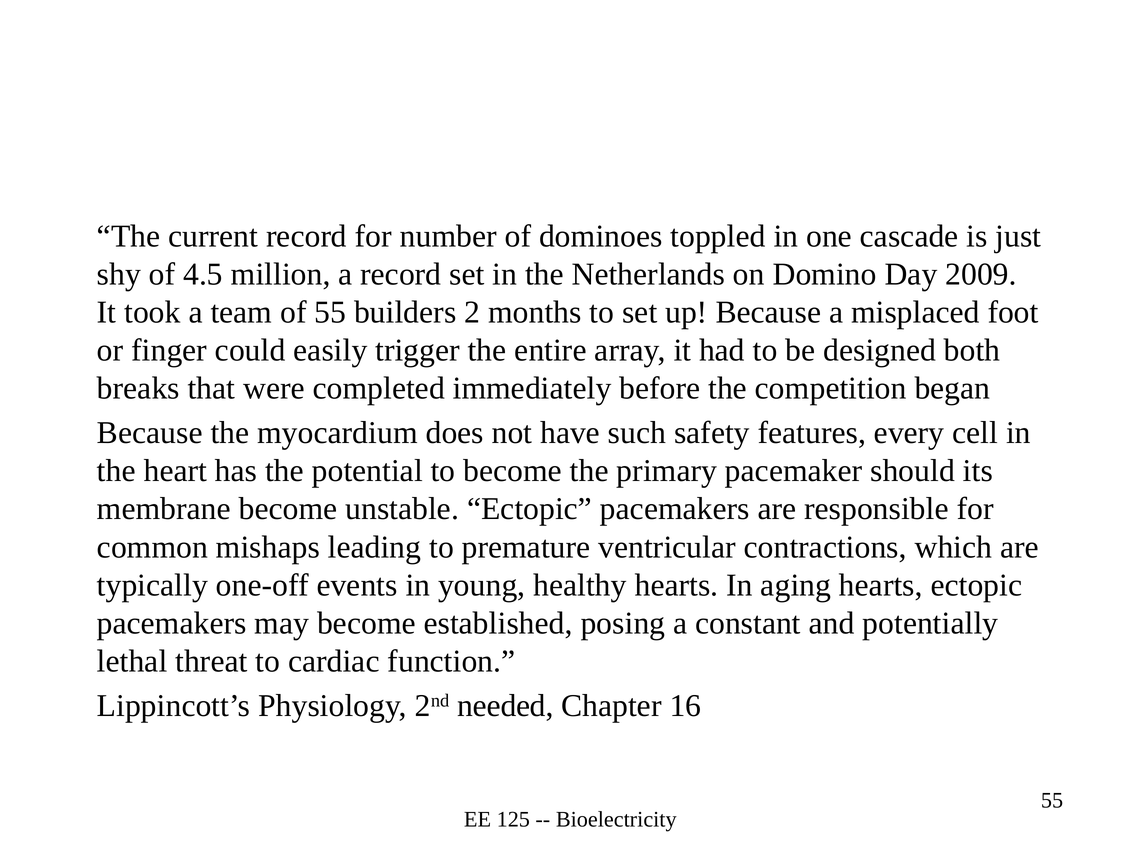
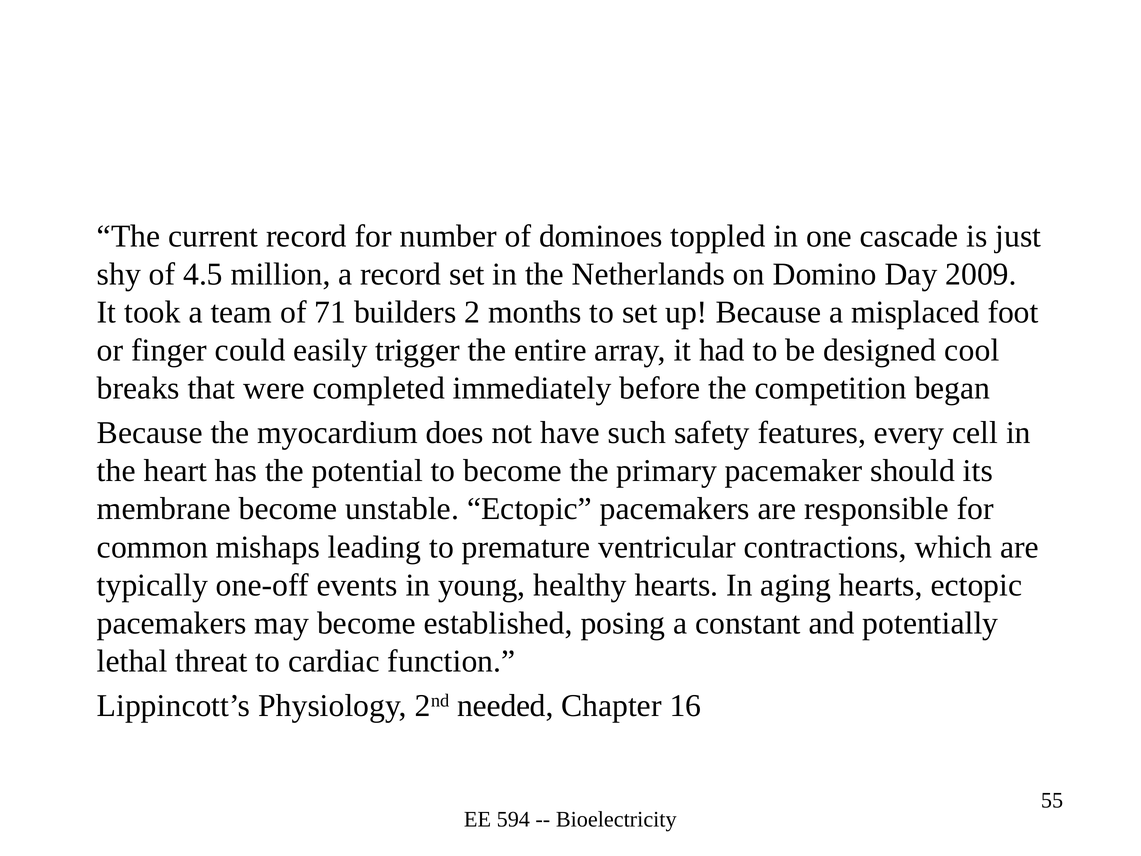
of 55: 55 -> 71 (330, 312)
both: both -> cool (972, 350)
125: 125 -> 594 (513, 819)
